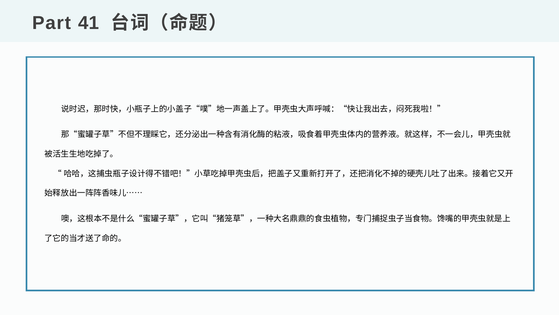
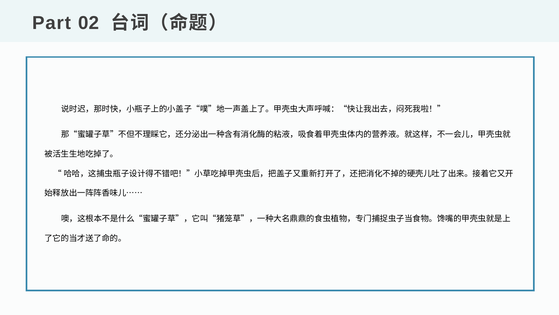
41: 41 -> 02 (89, 23)
